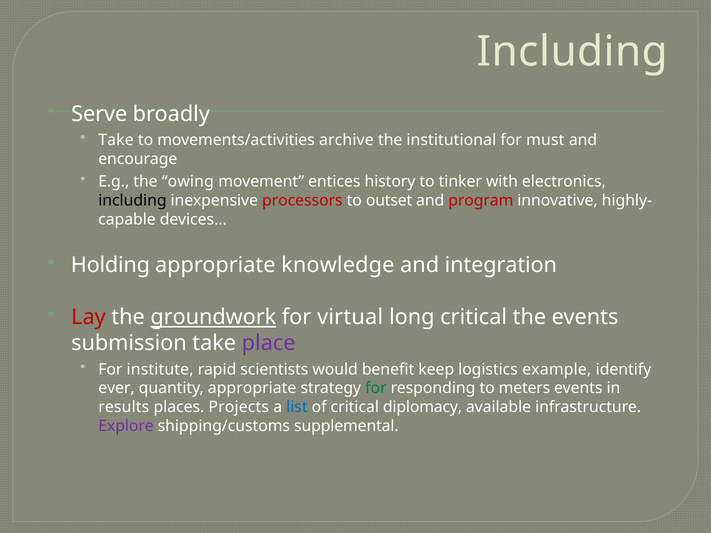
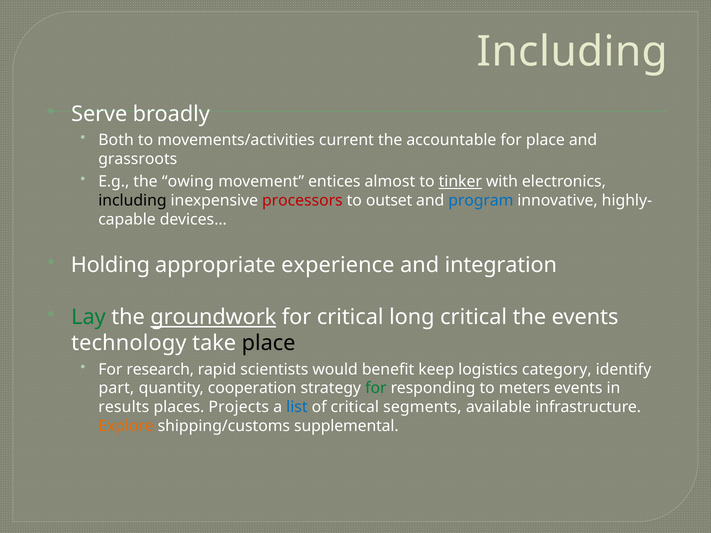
Take: Take -> Both (116, 140)
archive: archive -> current (346, 140)
institutional: institutional -> accountable (451, 140)
for must: must -> place (545, 140)
encourage: encourage -> grassroots (138, 159)
history: history -> almost (390, 182)
tinker underline: none -> present (460, 182)
program colour: red -> blue (481, 201)
knowledge: knowledge -> experience (338, 265)
Lay colour: red -> green (88, 317)
for virtual: virtual -> critical (350, 317)
submission: submission -> technology (129, 343)
place colour: purple -> black (269, 343)
institute: institute -> research (160, 369)
example: example -> category (557, 369)
ever: ever -> part (116, 388)
quantity appropriate: appropriate -> cooperation (252, 388)
diplomacy: diplomacy -> segments (422, 407)
Explore colour: purple -> orange (126, 426)
